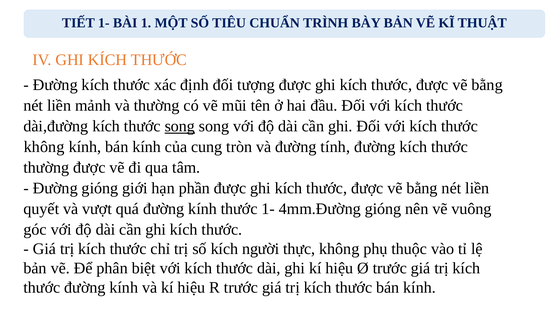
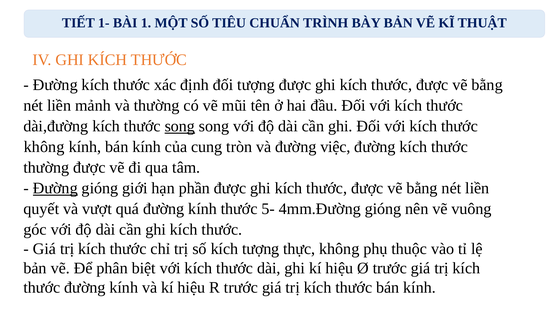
tính: tính -> việc (336, 147)
Đường underline: none -> present (55, 188)
thước 1-: 1- -> 5- (268, 209)
kích người: người -> tượng (261, 249)
